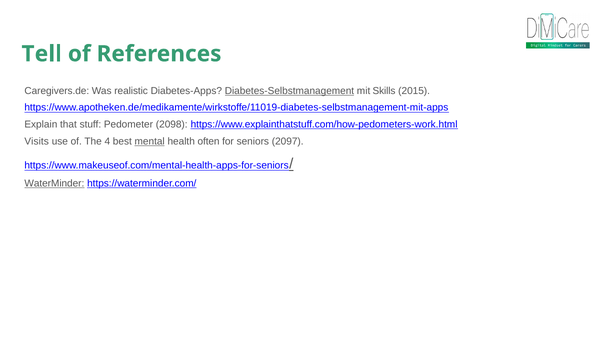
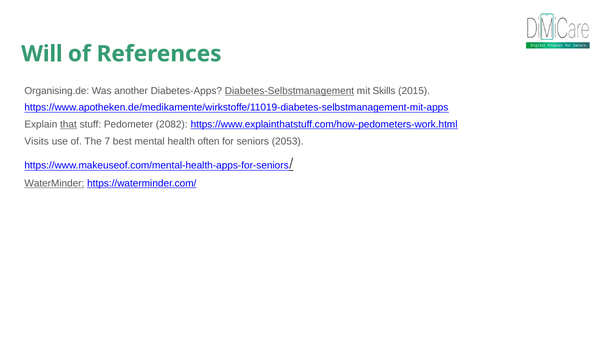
Tell: Tell -> Will (42, 54)
Caregivers.de: Caregivers.de -> Organising.de (57, 91)
realistic: realistic -> another (131, 91)
that underline: none -> present (68, 125)
2098: 2098 -> 2082 (172, 125)
4: 4 -> 7 (107, 141)
mental underline: present -> none (150, 141)
2097: 2097 -> 2053 (288, 141)
